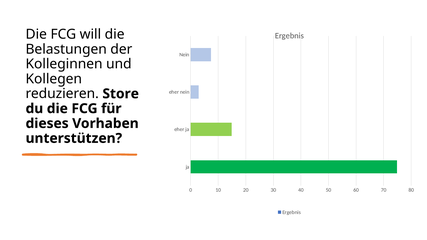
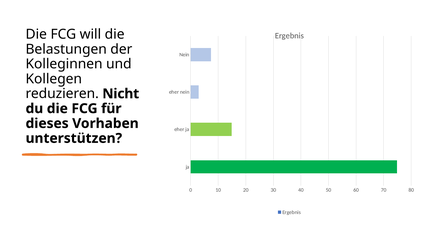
Store: Store -> Nicht (121, 94)
